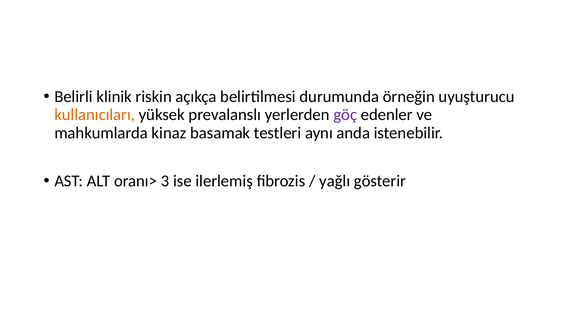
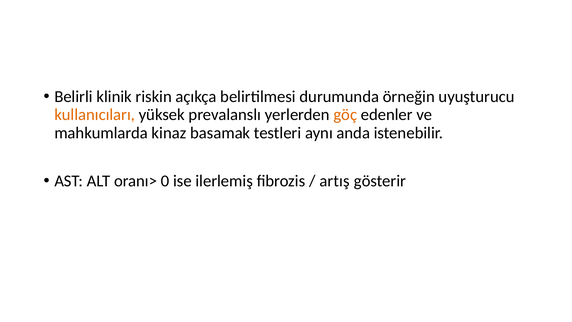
göç colour: purple -> orange (345, 115)
3: 3 -> 0 (165, 181)
yağlı: yağlı -> artış (335, 181)
